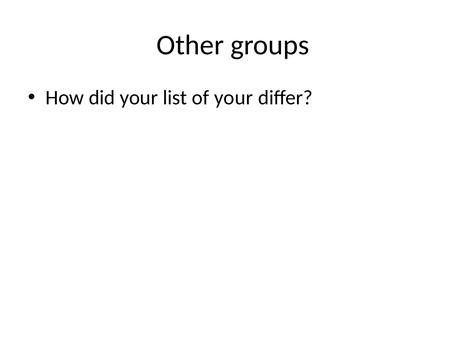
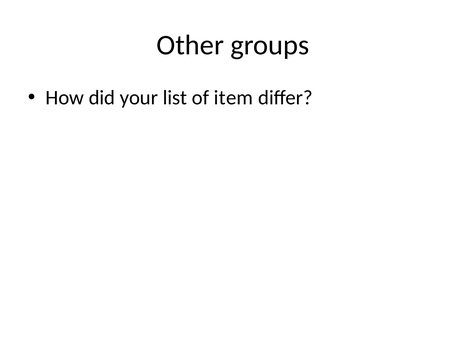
of your: your -> item (234, 98)
